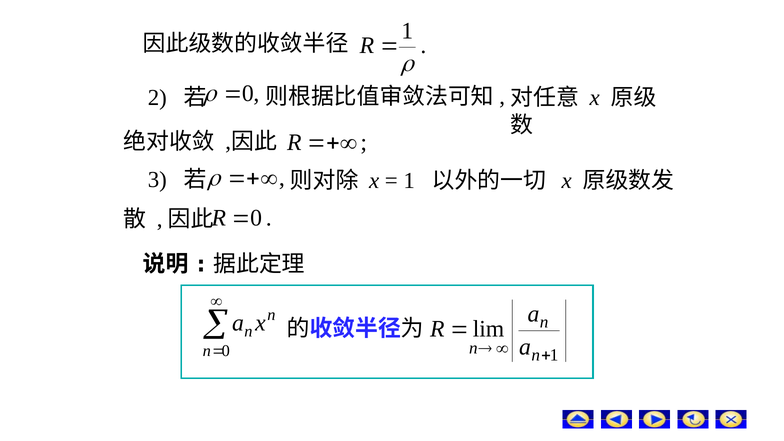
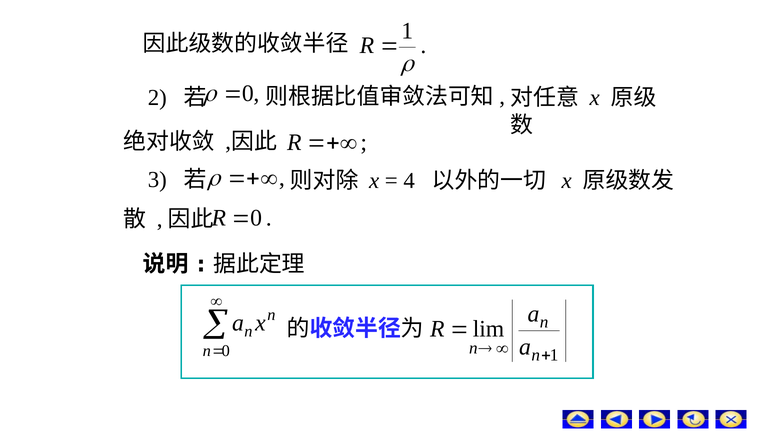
1: 1 -> 4 (409, 181)
